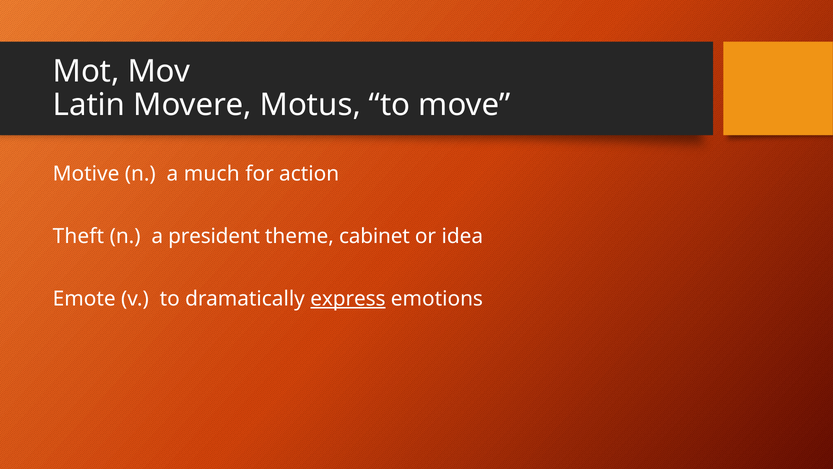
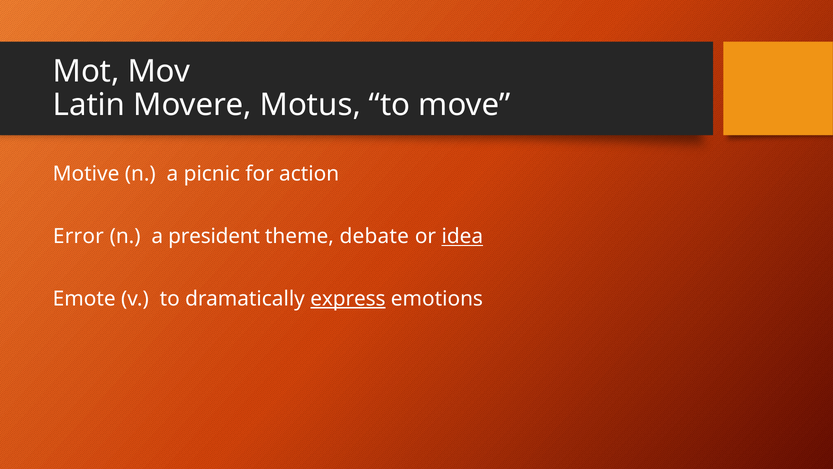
much: much -> picnic (212, 174)
Theft: Theft -> Error (78, 236)
cabinet: cabinet -> debate (374, 236)
idea underline: none -> present (462, 236)
